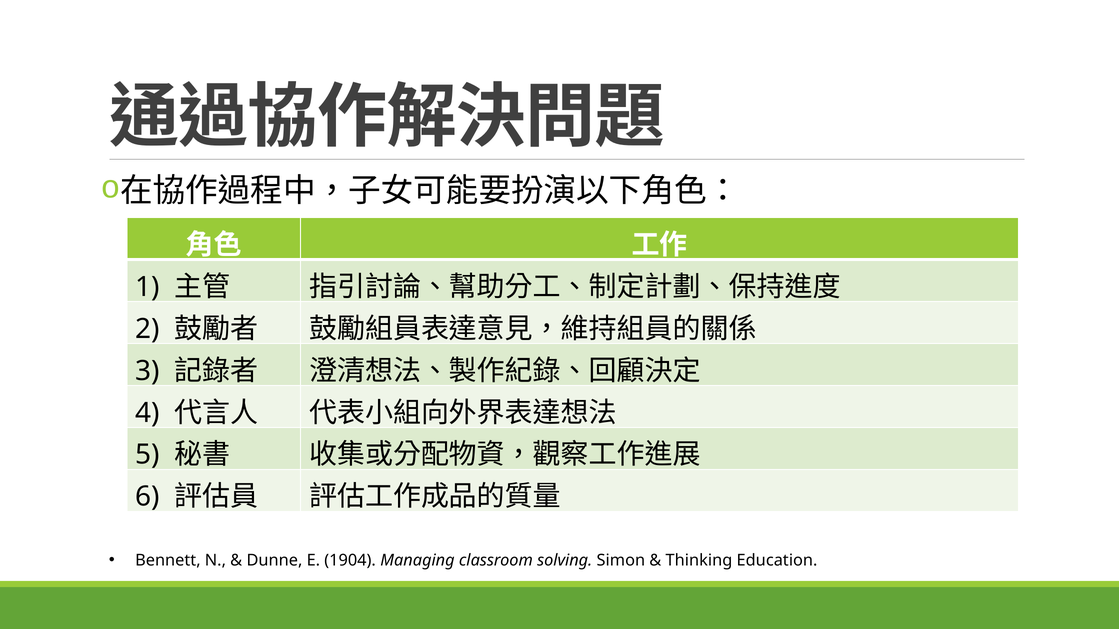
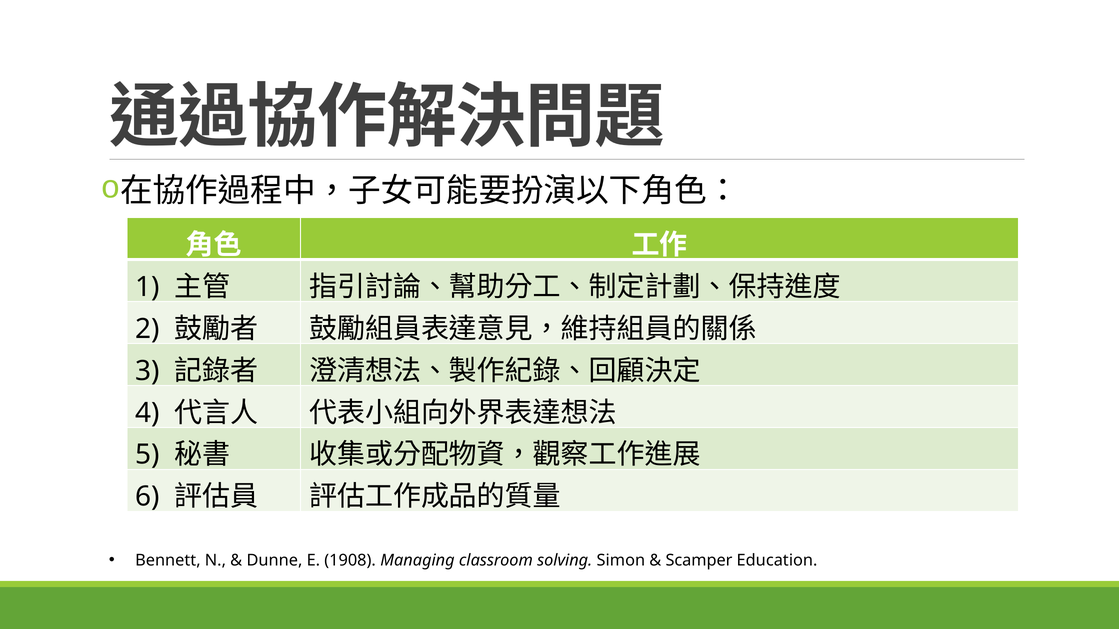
1904: 1904 -> 1908 (350, 561)
Thinking: Thinking -> Scamper (699, 561)
